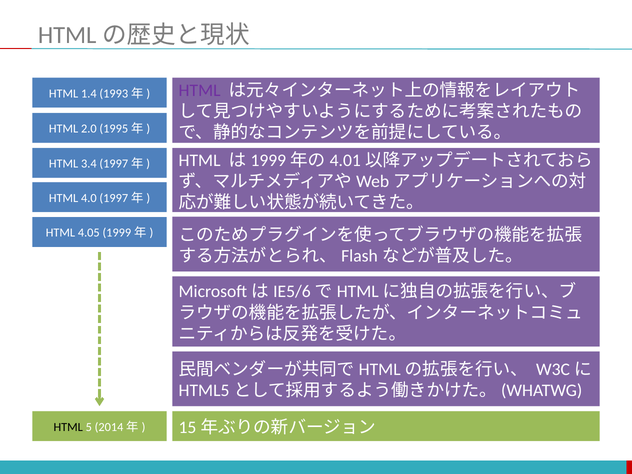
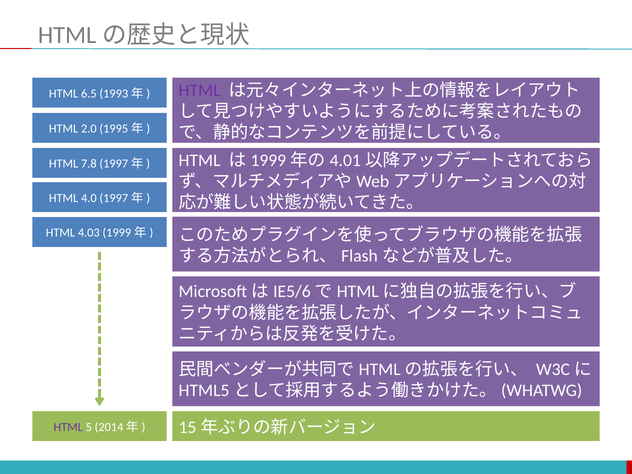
1.4: 1.4 -> 6.5 (89, 93)
3.4: 3.4 -> 7.8 (89, 164)
4.05: 4.05 -> 4.03 (89, 233)
HTML colour: black -> purple (68, 427)
